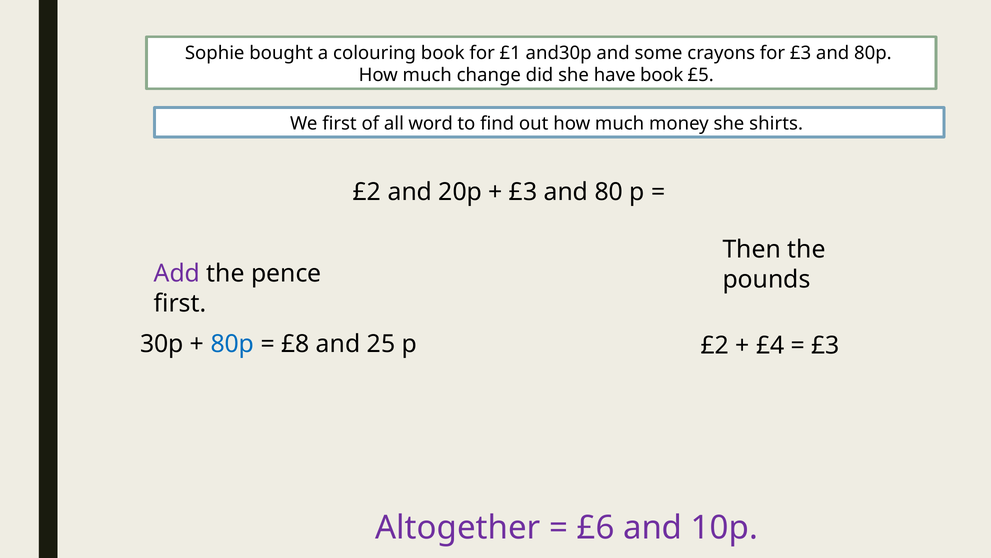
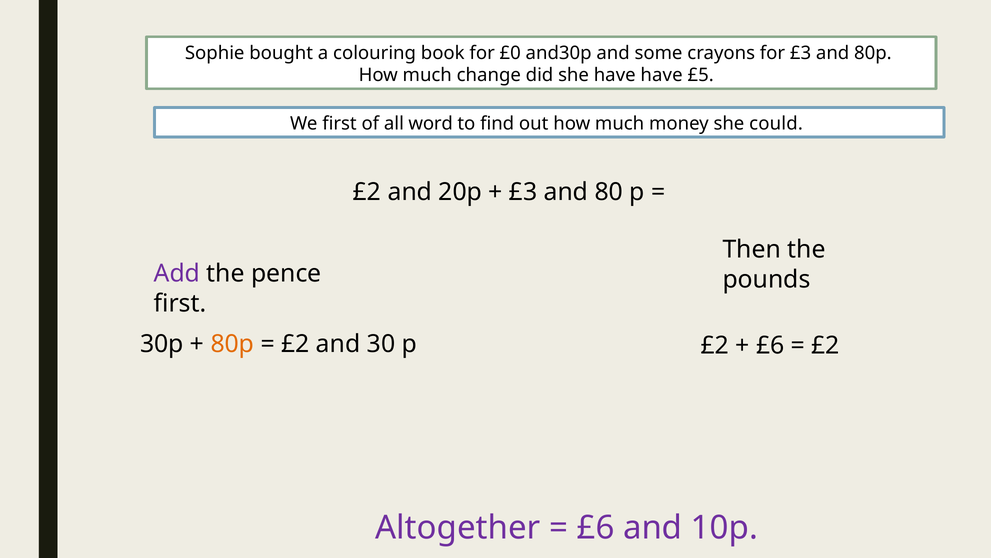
£1: £1 -> £0 (510, 53)
have book: book -> have (662, 75)
shirts: shirts -> could (776, 123)
80p colour: blue -> orange (232, 344)
£8: £8 -> £2 (295, 344)
25: 25 -> 30 (381, 344)
£4: £4 -> £6 (770, 345)
£3: £3 -> £2 (826, 345)
